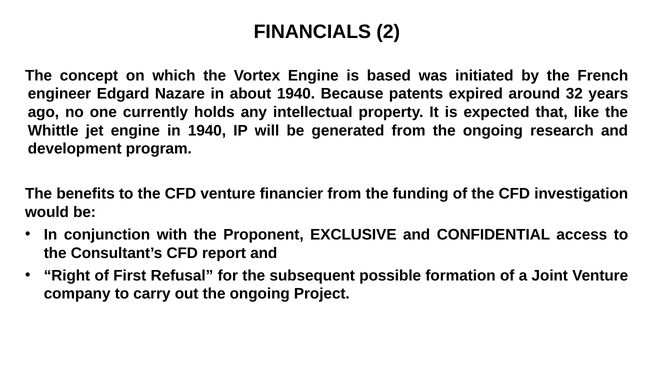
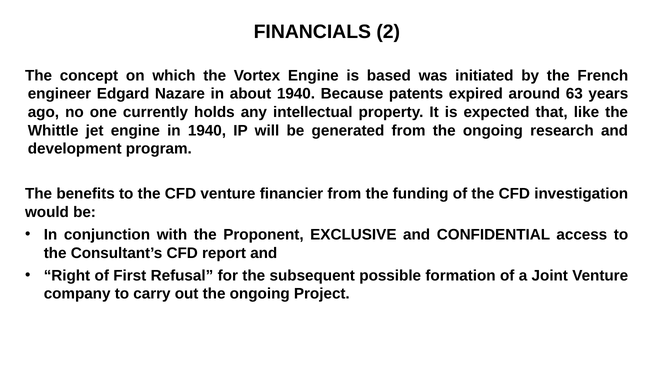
32: 32 -> 63 (574, 94)
